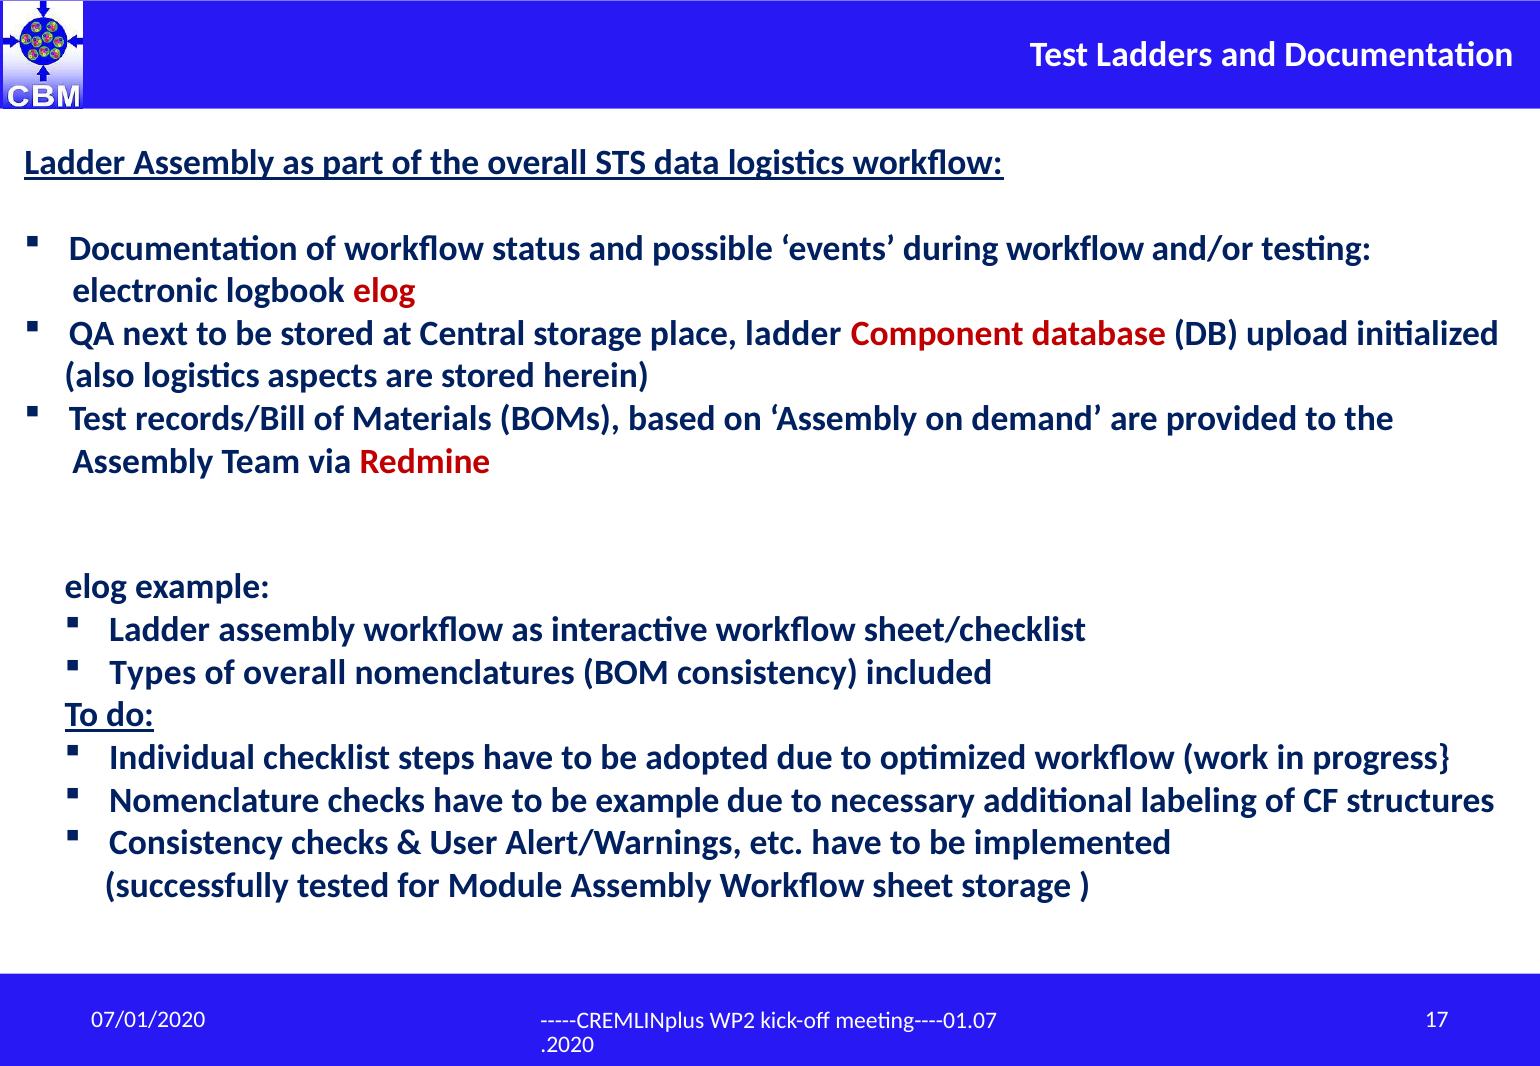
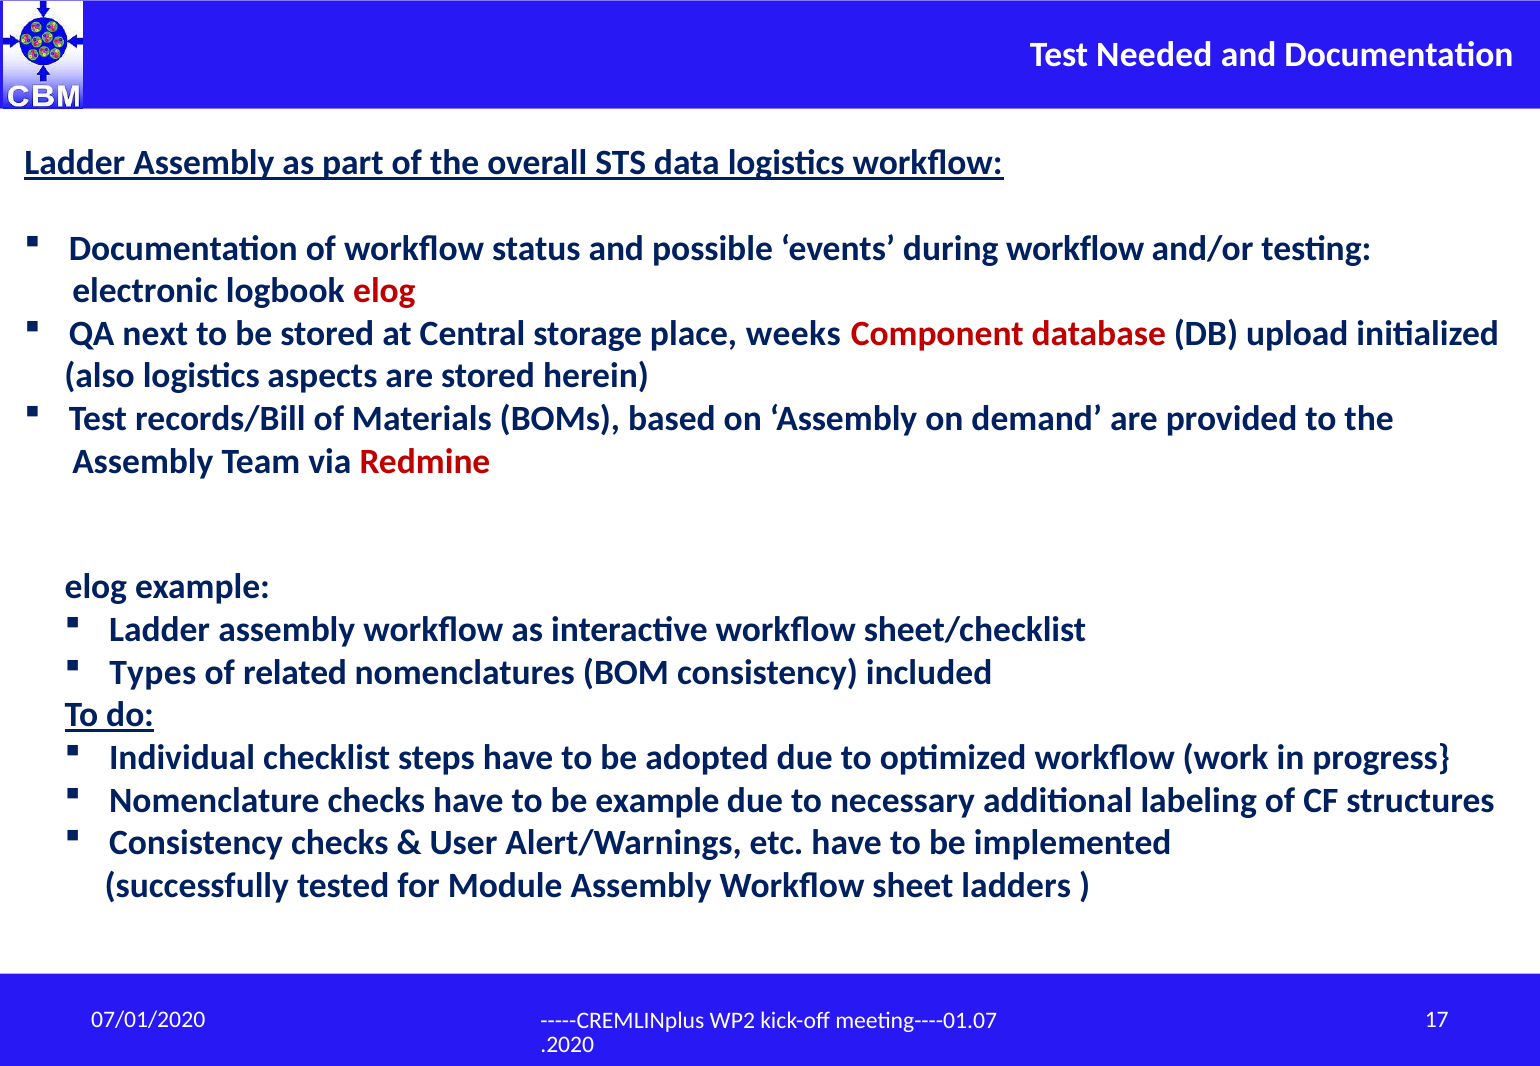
Ladders: Ladders -> Needed (1154, 54)
place ladder: ladder -> weeks (793, 334)
of overall: overall -> related (295, 673)
sheet storage: storage -> ladders (1016, 886)
